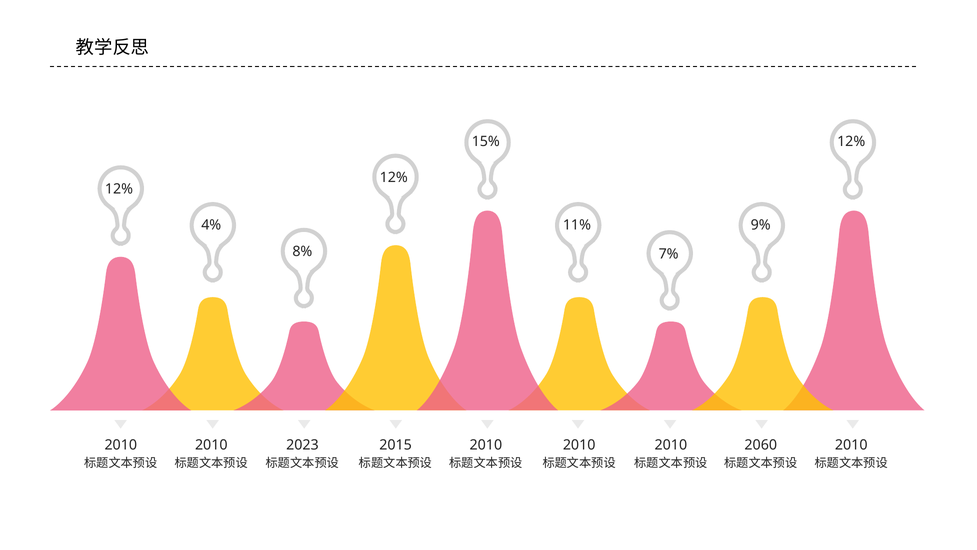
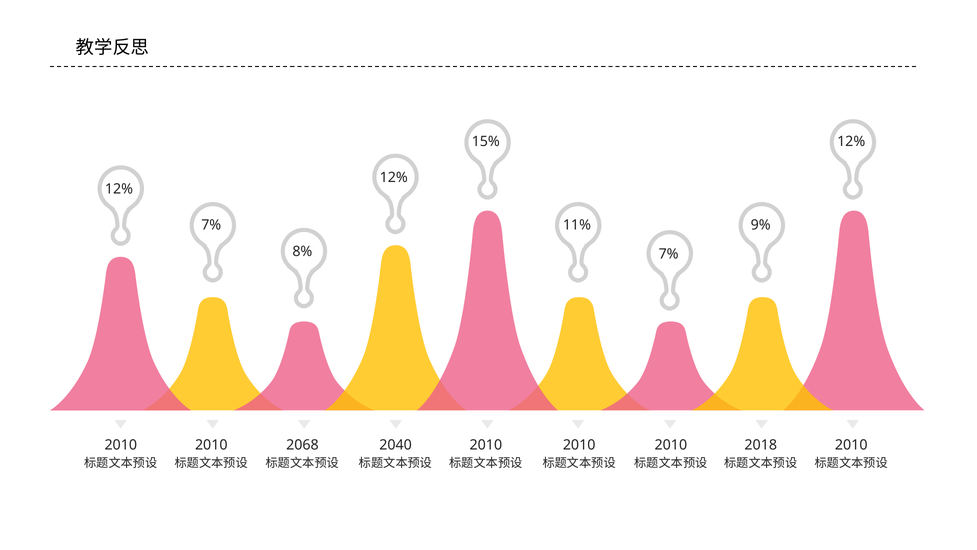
4%: 4% -> 7% (211, 225)
2023: 2023 -> 2068 (302, 445)
2015: 2015 -> 2040 (396, 445)
2060: 2060 -> 2018 (761, 445)
